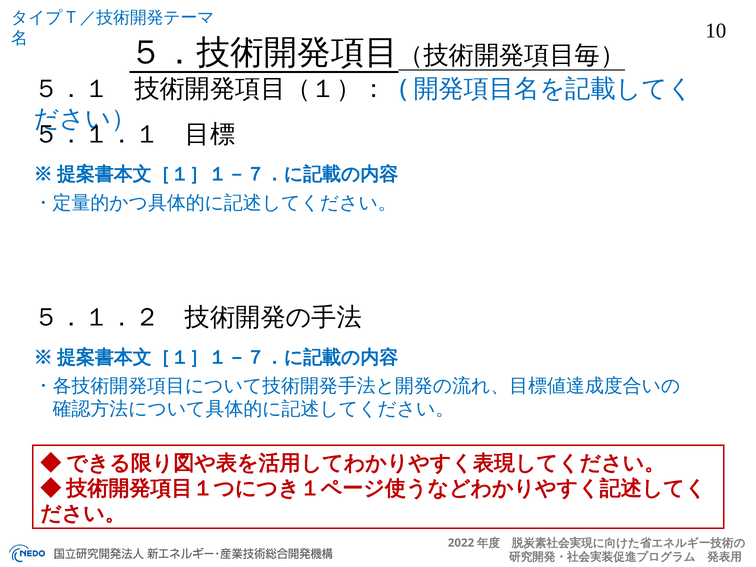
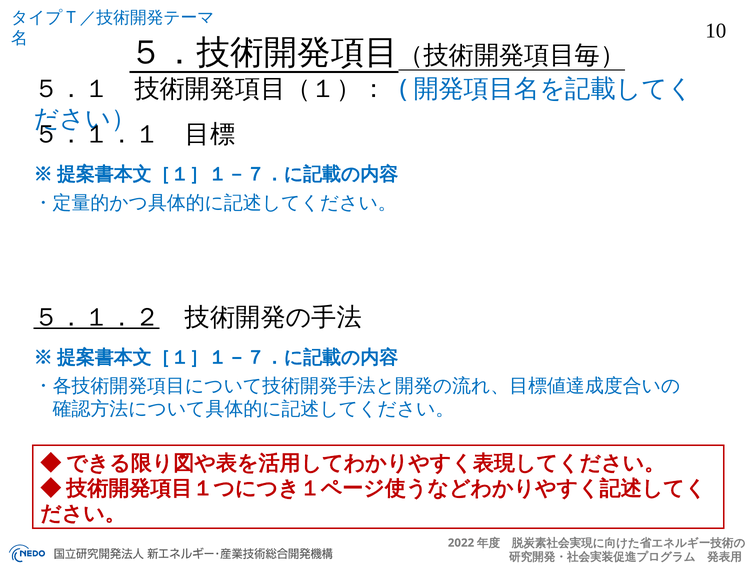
５．１．２ underline: none -> present (97, 318)
